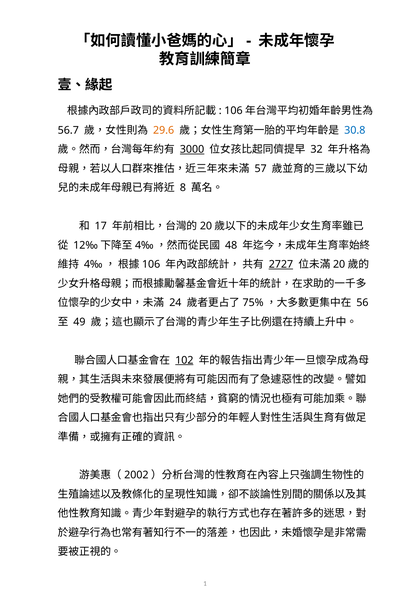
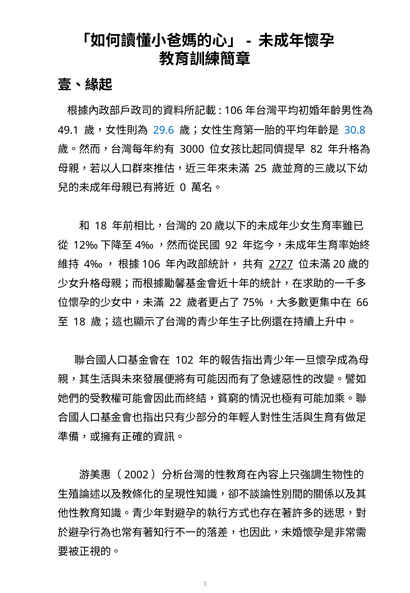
56.7: 56.7 -> 49.1 (68, 130)
29.6 colour: orange -> blue (164, 130)
3000 underline: present -> none (192, 149)
32: 32 -> 82 (317, 149)
57: 57 -> 25 (261, 168)
8: 8 -> 0 (183, 188)
17: 17 -> 18 (101, 226)
48: 48 -> 92 (231, 245)
24: 24 -> 22 (175, 302)
56: 56 -> 66 (362, 302)
49: 49 -> 18 (79, 321)
102 underline: present -> none (184, 360)
